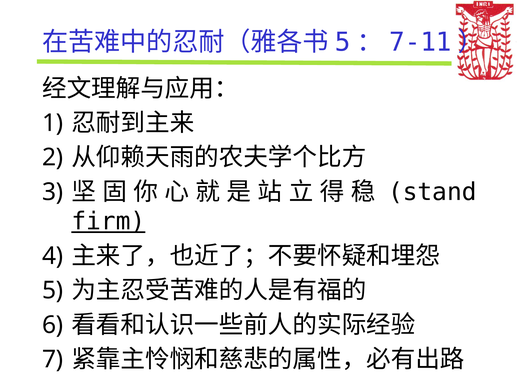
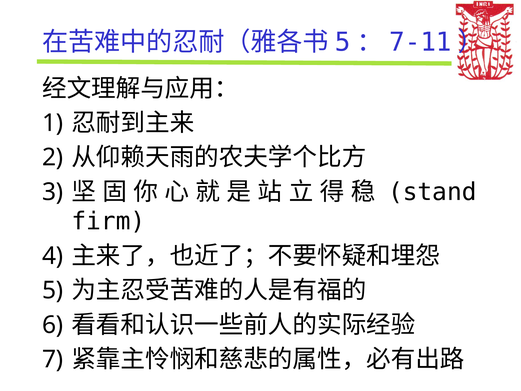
firm underline: present -> none (108, 221)
